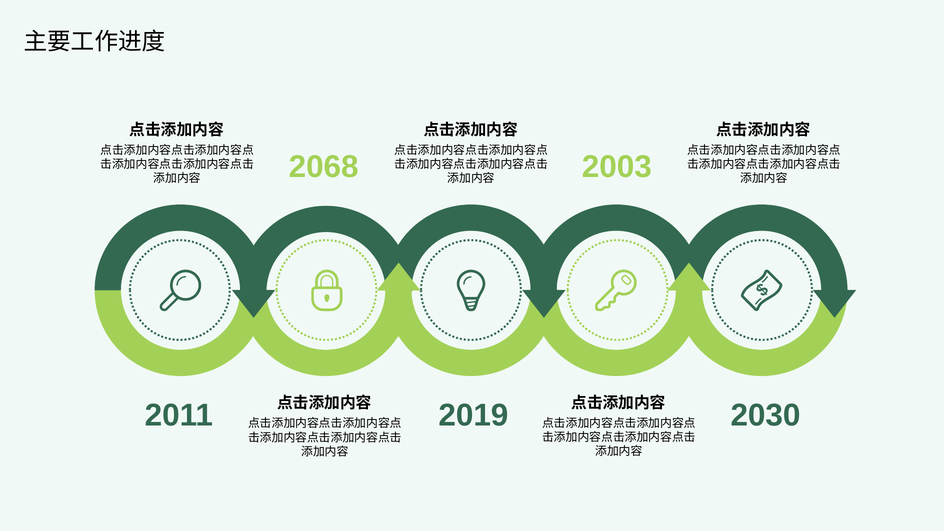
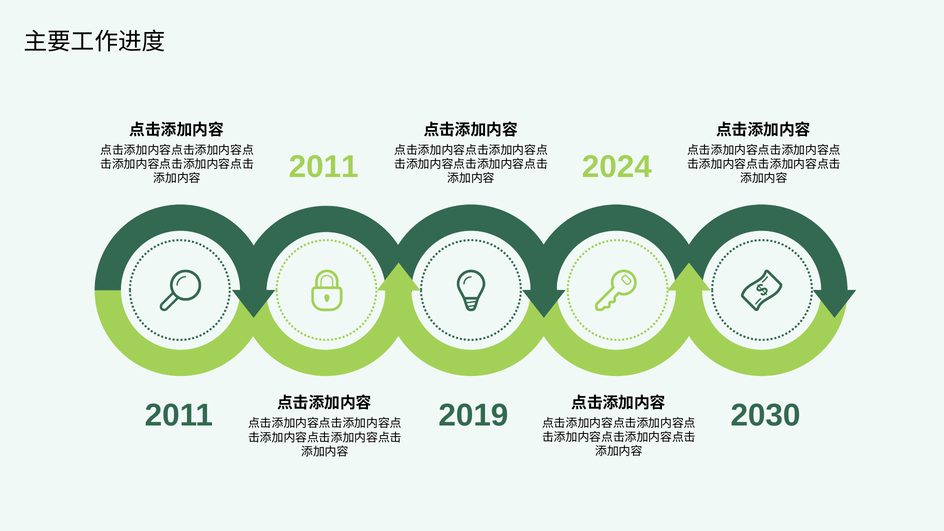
2068: 2068 -> 2011 (324, 167)
2003: 2003 -> 2024 (617, 167)
